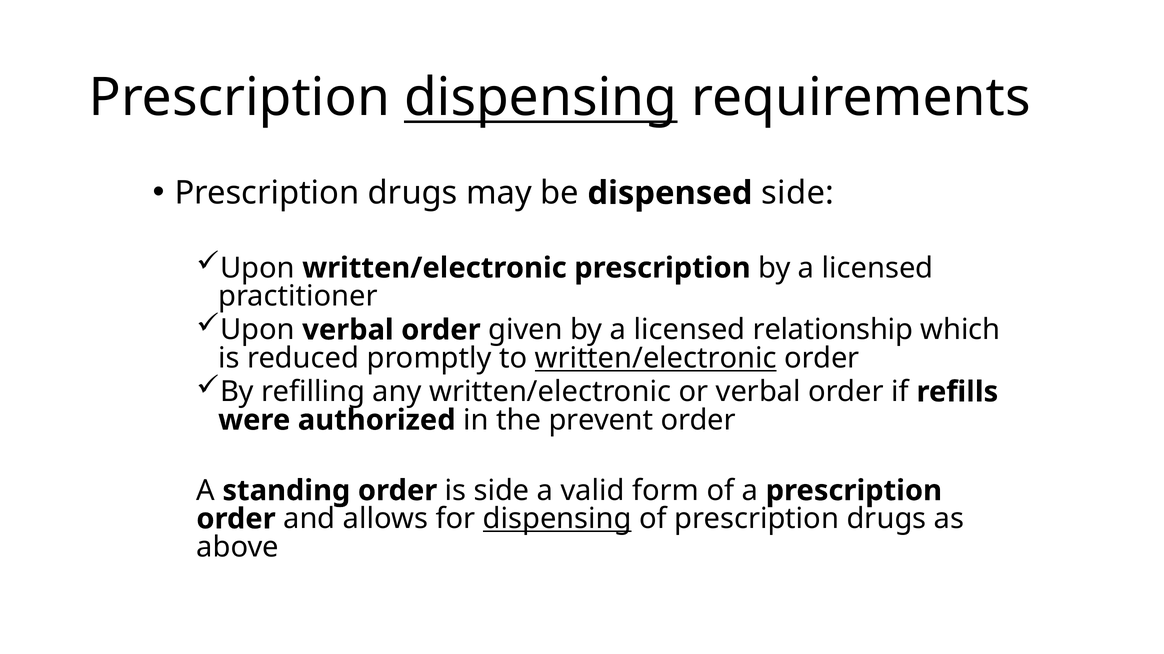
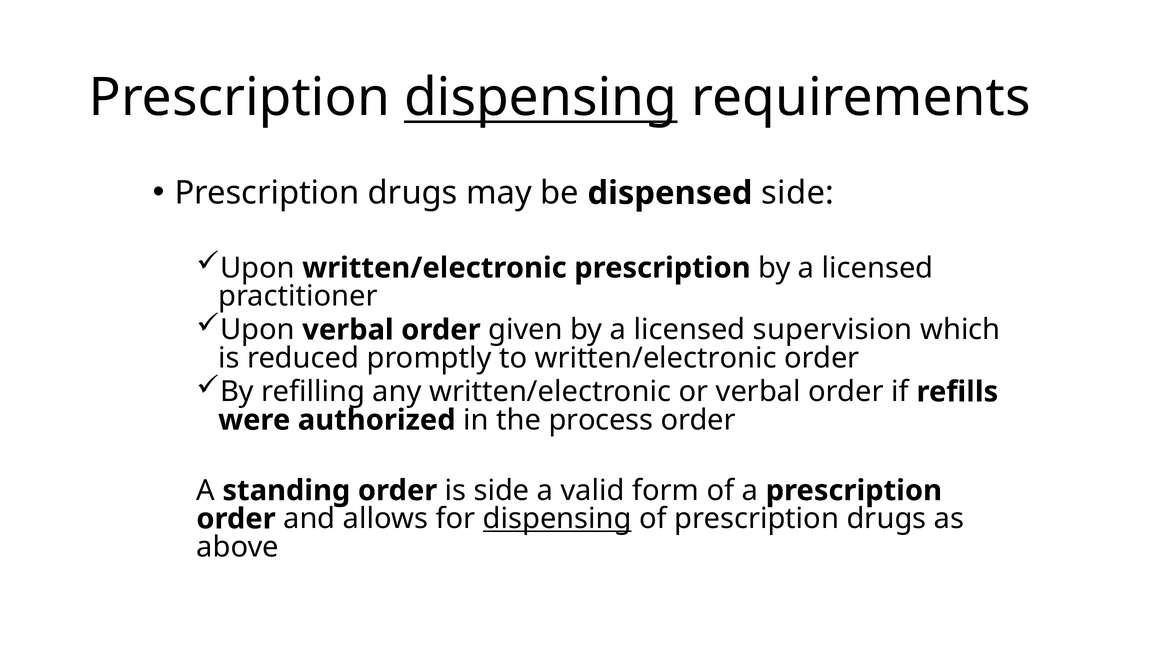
relationship: relationship -> supervision (833, 330)
written/electronic underline: present -> none (656, 359)
prevent: prevent -> process (601, 421)
